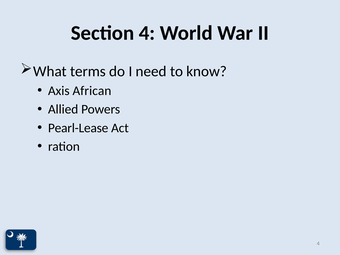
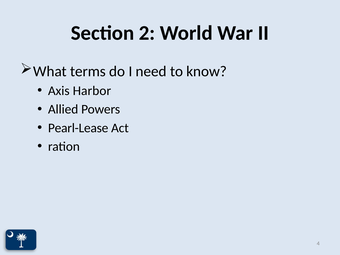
Section 4: 4 -> 2 (147, 33)
African: African -> Harbor (92, 91)
